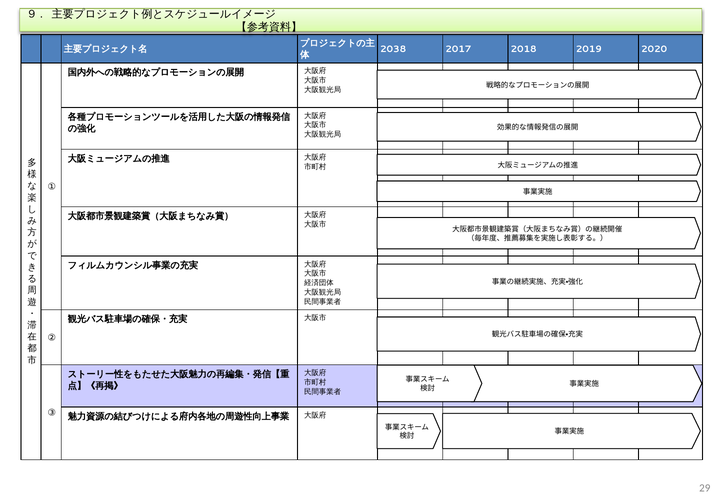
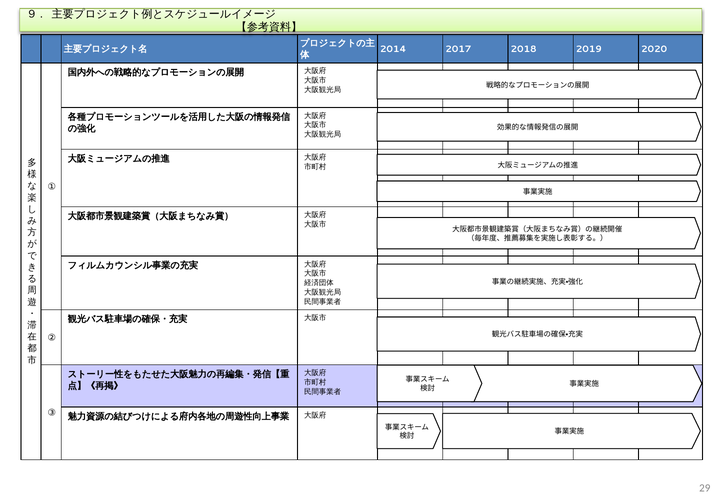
2038: 2038 -> 2014 (393, 49)
